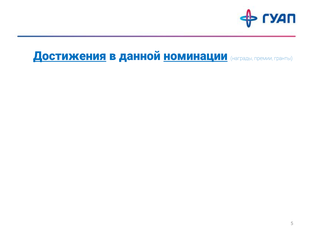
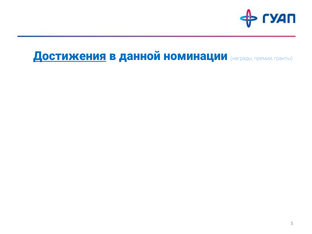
номинации underline: present -> none (196, 56)
